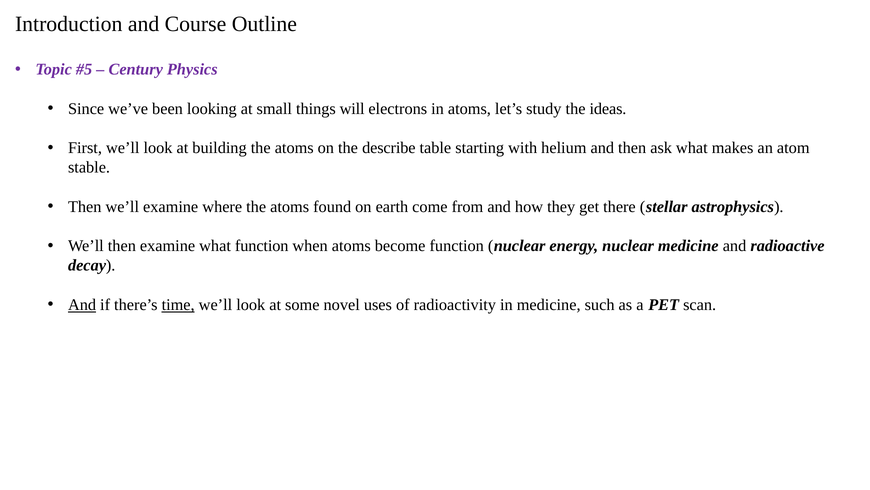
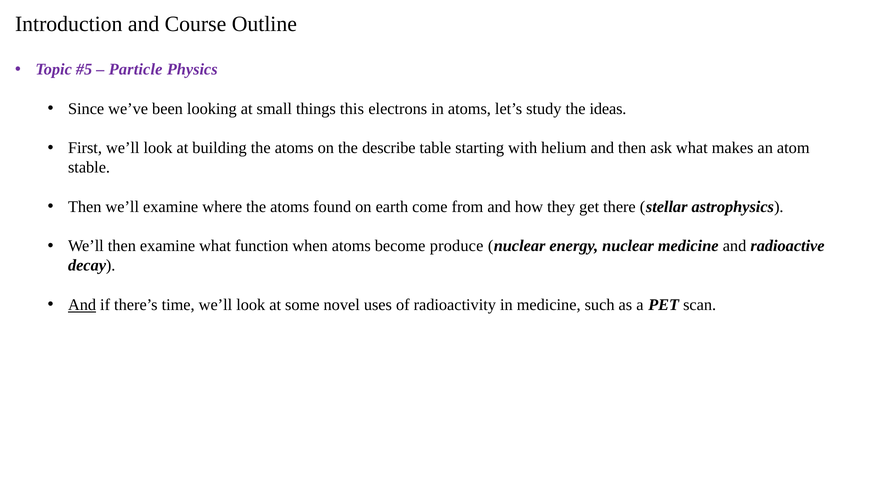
Century: Century -> Particle (136, 69)
will: will -> this (352, 109)
become function: function -> produce (457, 246)
time underline: present -> none (178, 304)
